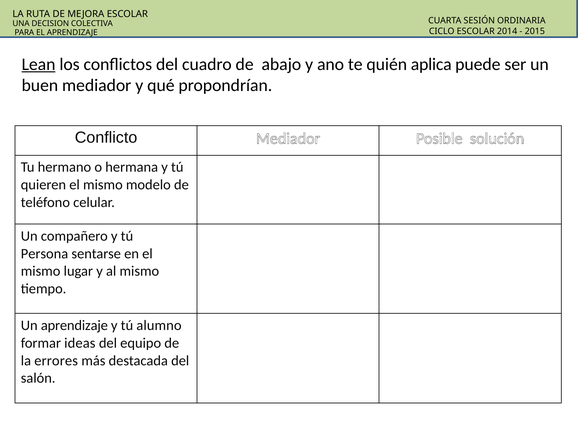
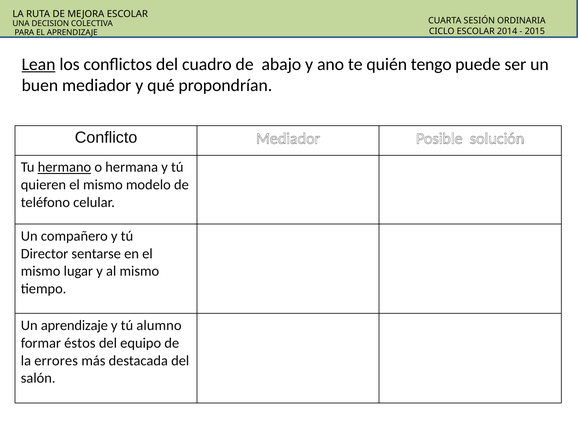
aplica: aplica -> tengo (431, 64)
hermano underline: none -> present (64, 167)
Persona: Persona -> Director (45, 254)
ideas: ideas -> éstos (80, 343)
